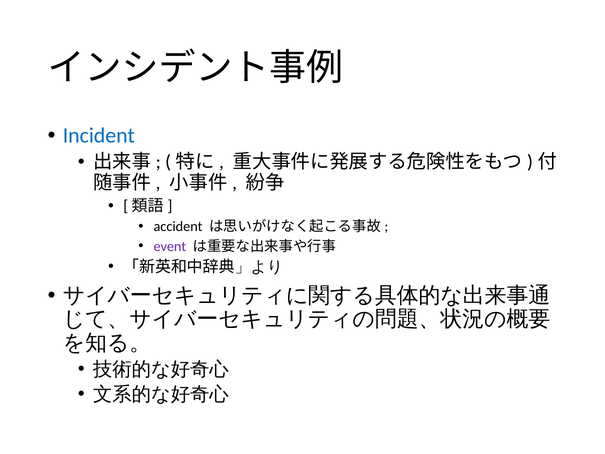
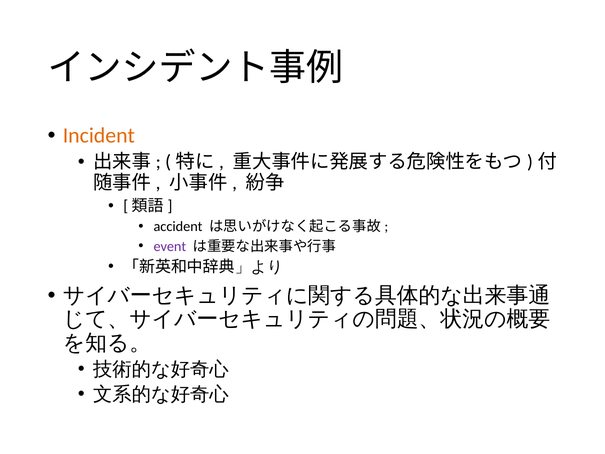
Incident colour: blue -> orange (99, 135)
